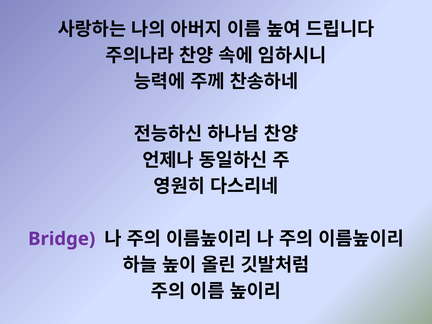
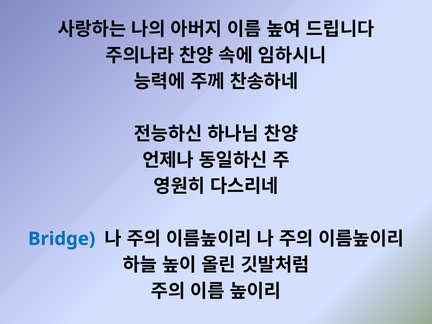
Bridge colour: purple -> blue (62, 239)
